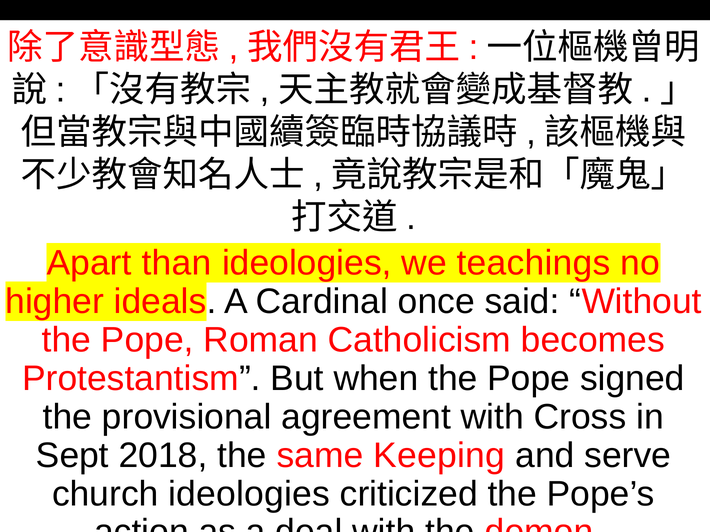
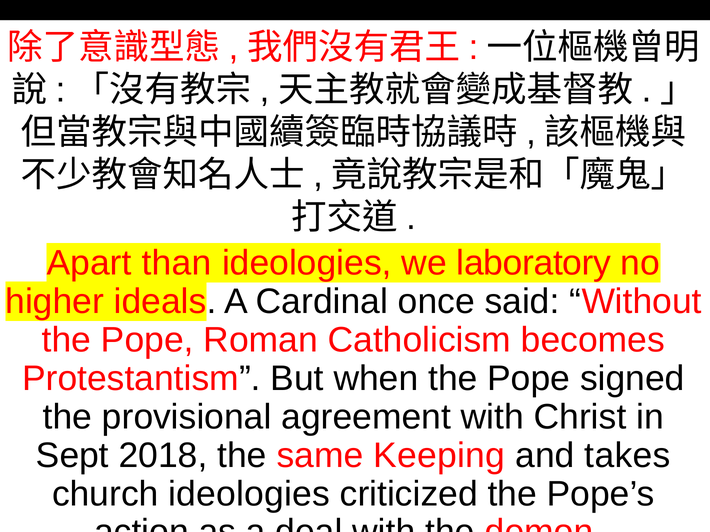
teachings: teachings -> laboratory (534, 264)
Cross: Cross -> Christ (580, 417)
serve: serve -> takes (628, 456)
